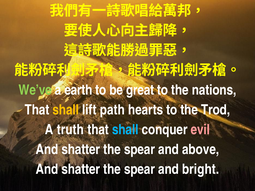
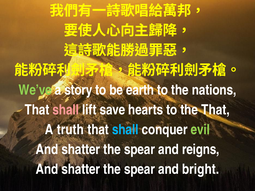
earth: earth -> story (78, 90)
great: great -> earth (140, 90)
shall colour: yellow -> pink (66, 110)
path: path -> save (112, 110)
the Trod: Trod -> That (216, 110)
evil colour: pink -> light green (200, 130)
above: above -> reigns (201, 150)
